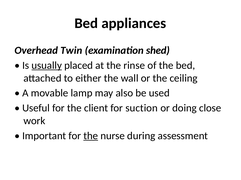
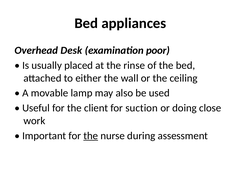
Twin: Twin -> Desk (71, 51)
shed: shed -> poor (158, 51)
usually underline: present -> none (47, 66)
